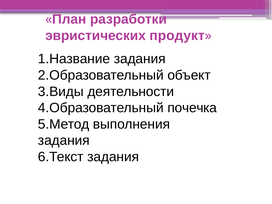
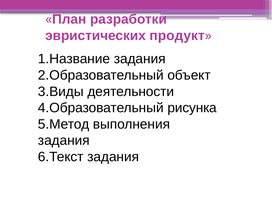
почечка: почечка -> рисунка (192, 108)
